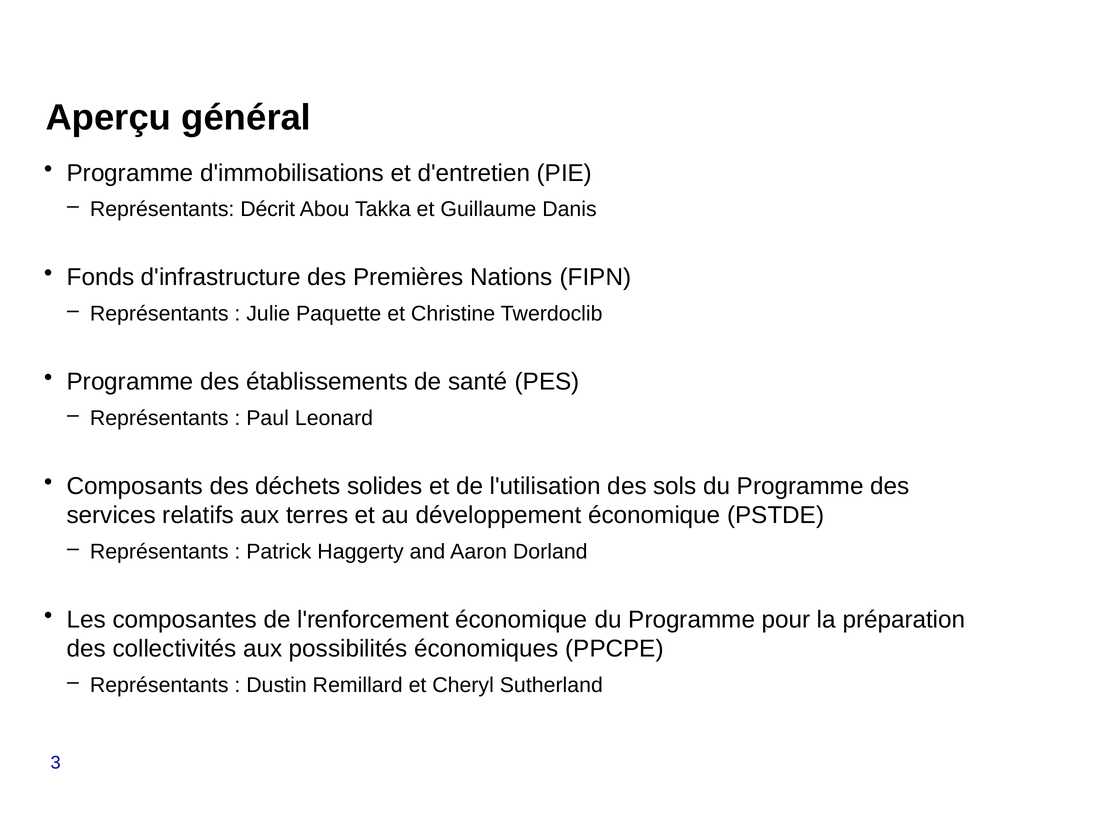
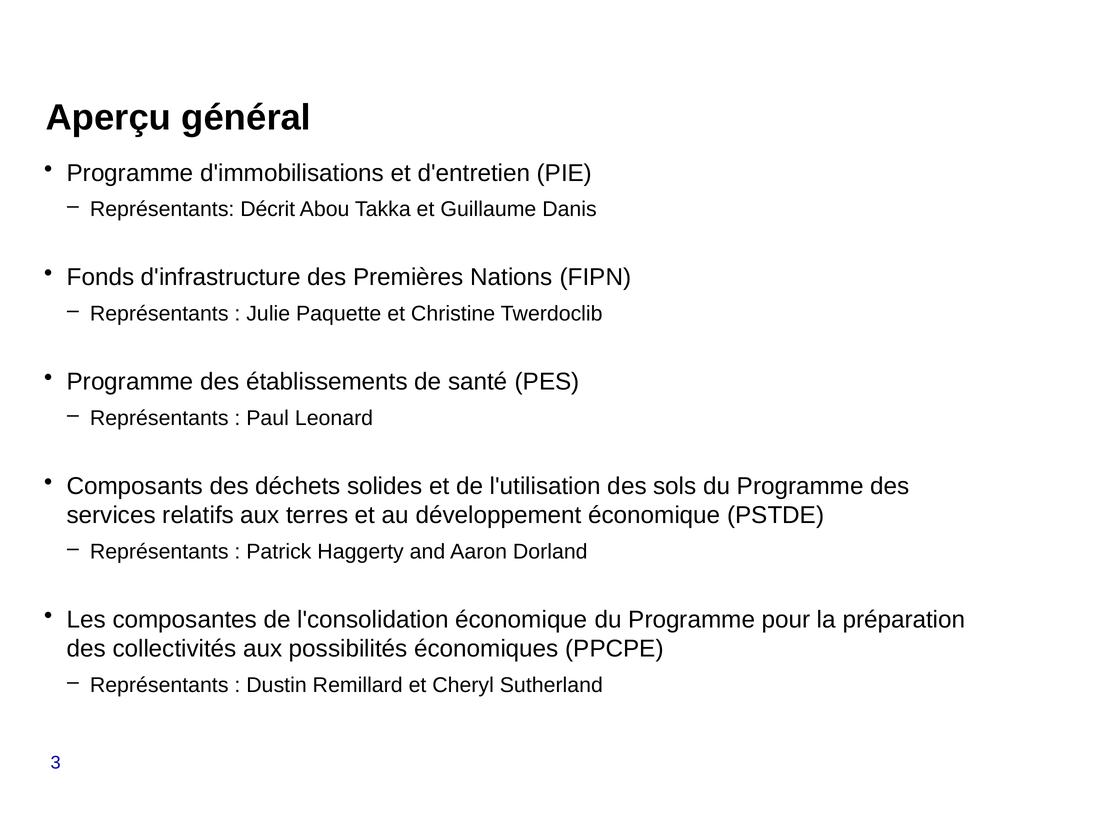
l'renforcement: l'renforcement -> l'consolidation (373, 619)
